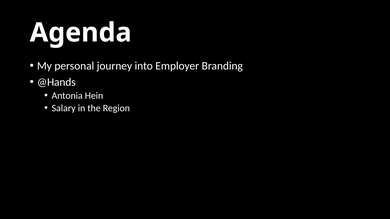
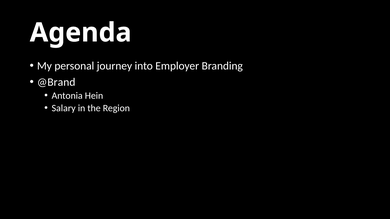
@Hands: @Hands -> @Brand (56, 82)
